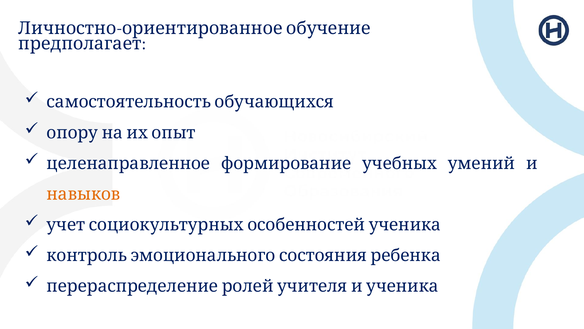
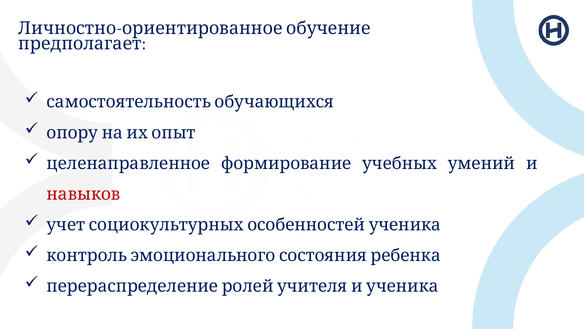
навыков colour: orange -> red (83, 194)
